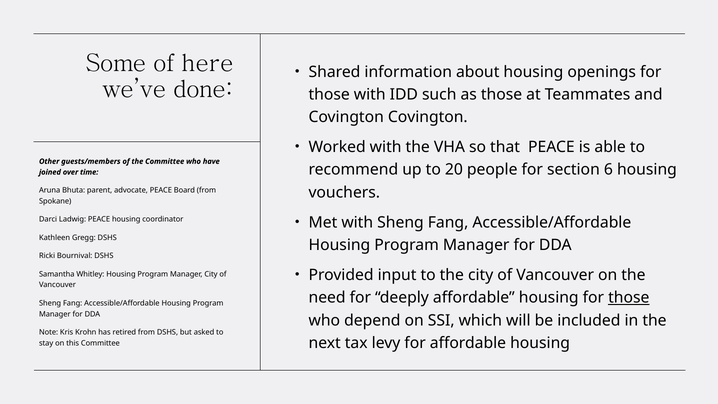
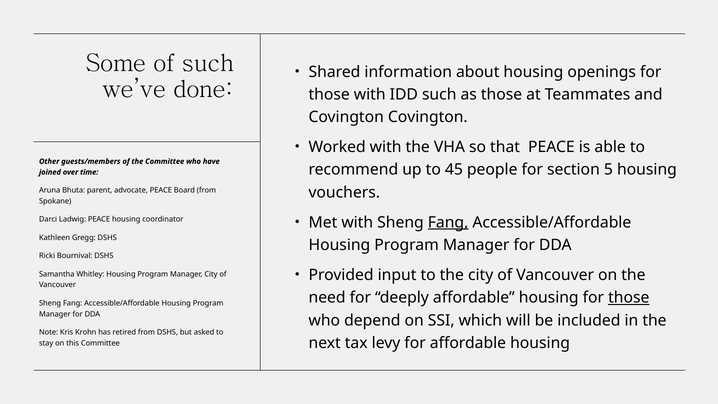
of here: here -> such (208, 63)
20: 20 -> 45 (454, 170)
6: 6 -> 5 (608, 170)
Fang underline: none -> present (448, 222)
